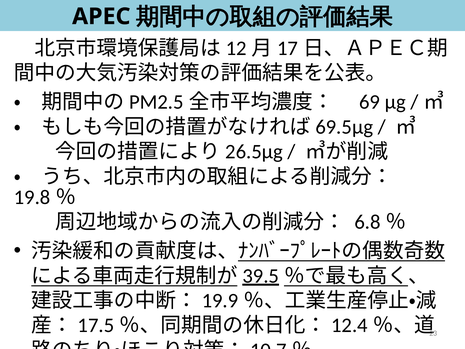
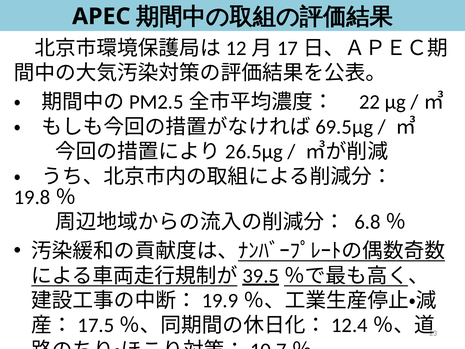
69: 69 -> 22 (370, 102)
